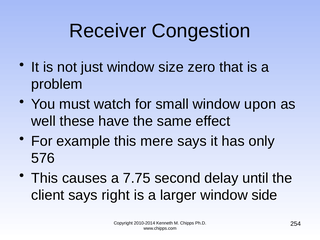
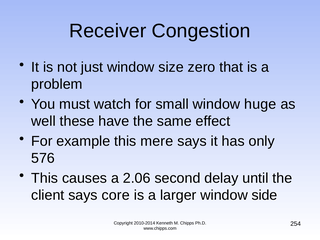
upon: upon -> huge (260, 104)
7.75: 7.75 -> 2.06 (137, 178)
right: right -> core (116, 195)
